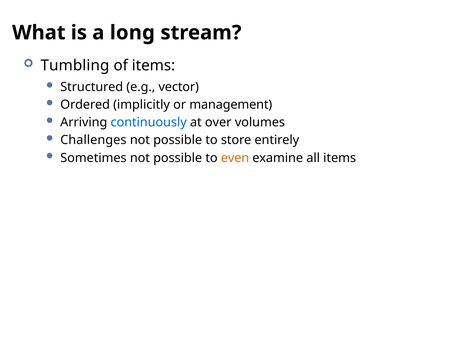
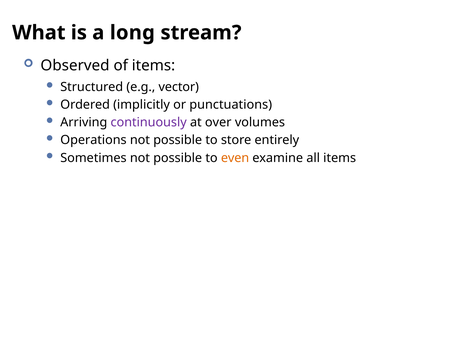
Tumbling: Tumbling -> Observed (75, 65)
management: management -> punctuations (231, 105)
continuously colour: blue -> purple (149, 122)
Challenges: Challenges -> Operations (93, 140)
